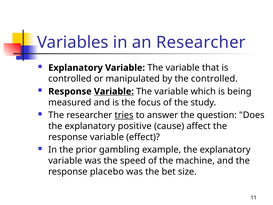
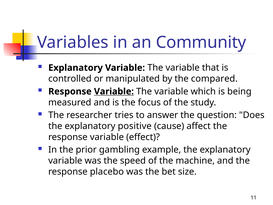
an Researcher: Researcher -> Community (201, 42)
the controlled: controlled -> compared (214, 79)
tries underline: present -> none (124, 115)
